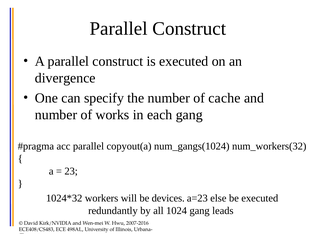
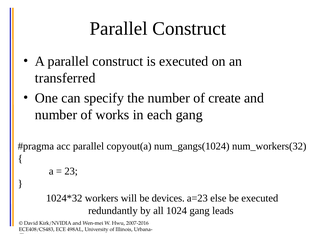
divergence: divergence -> transferred (65, 78)
cache: cache -> create (225, 98)
